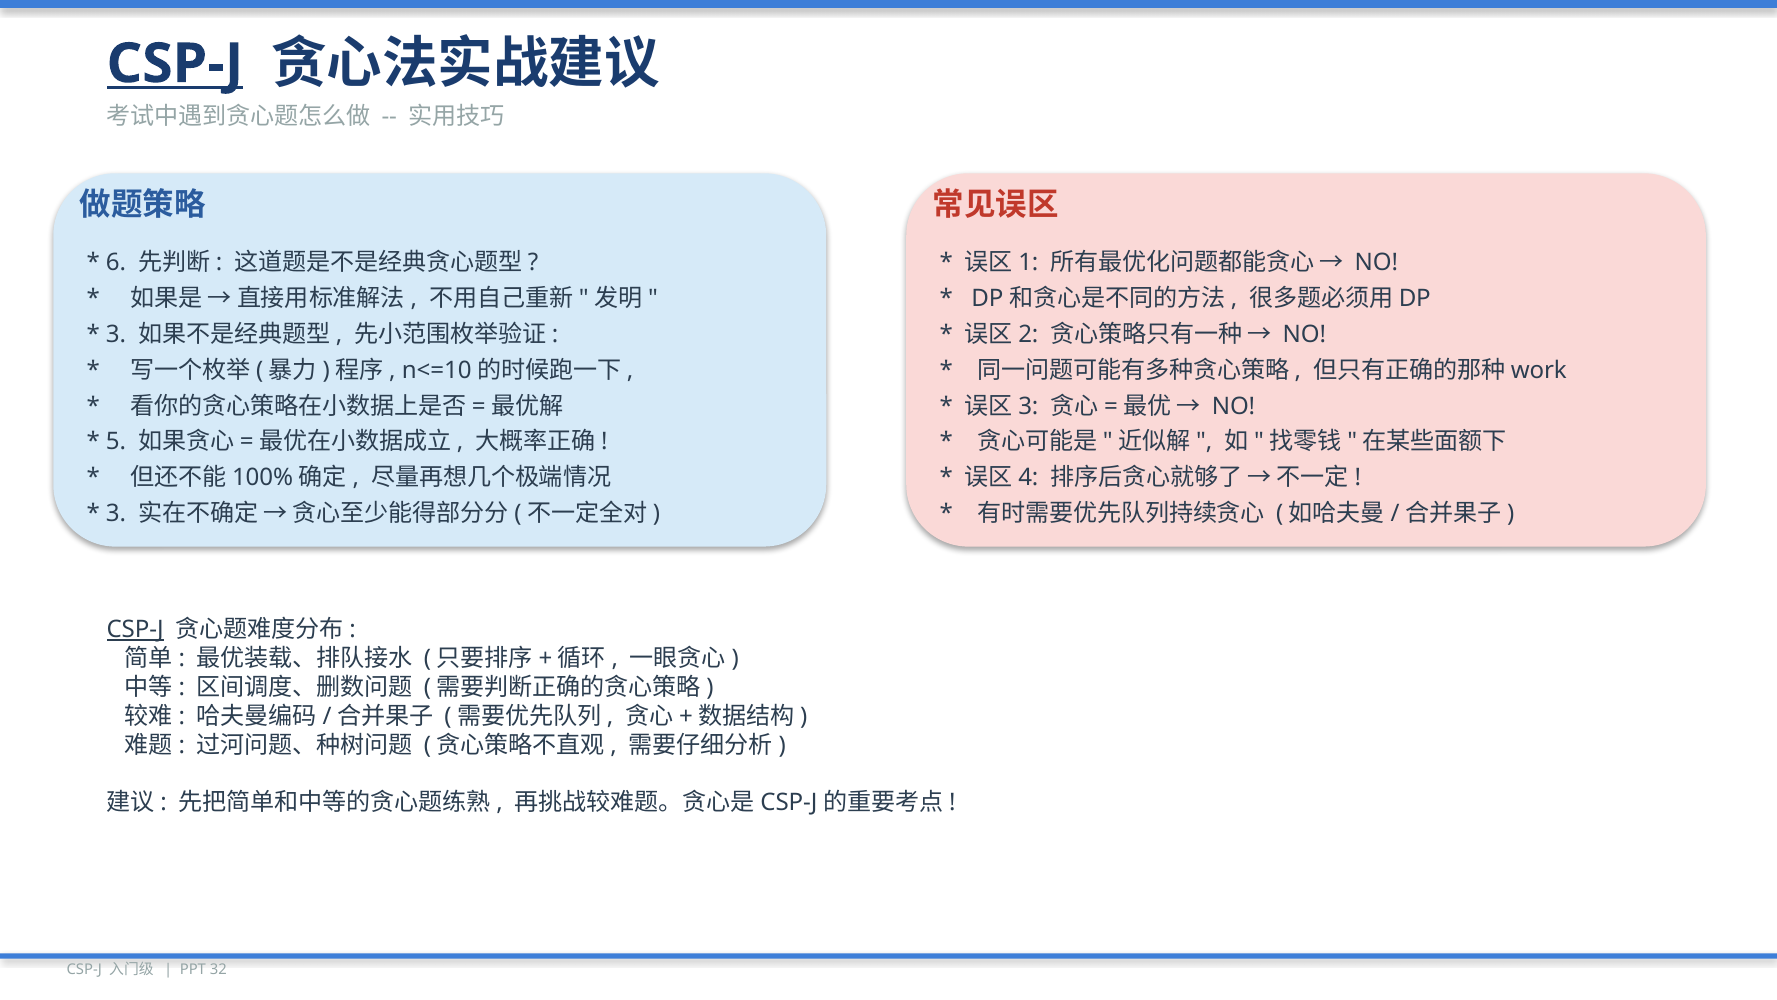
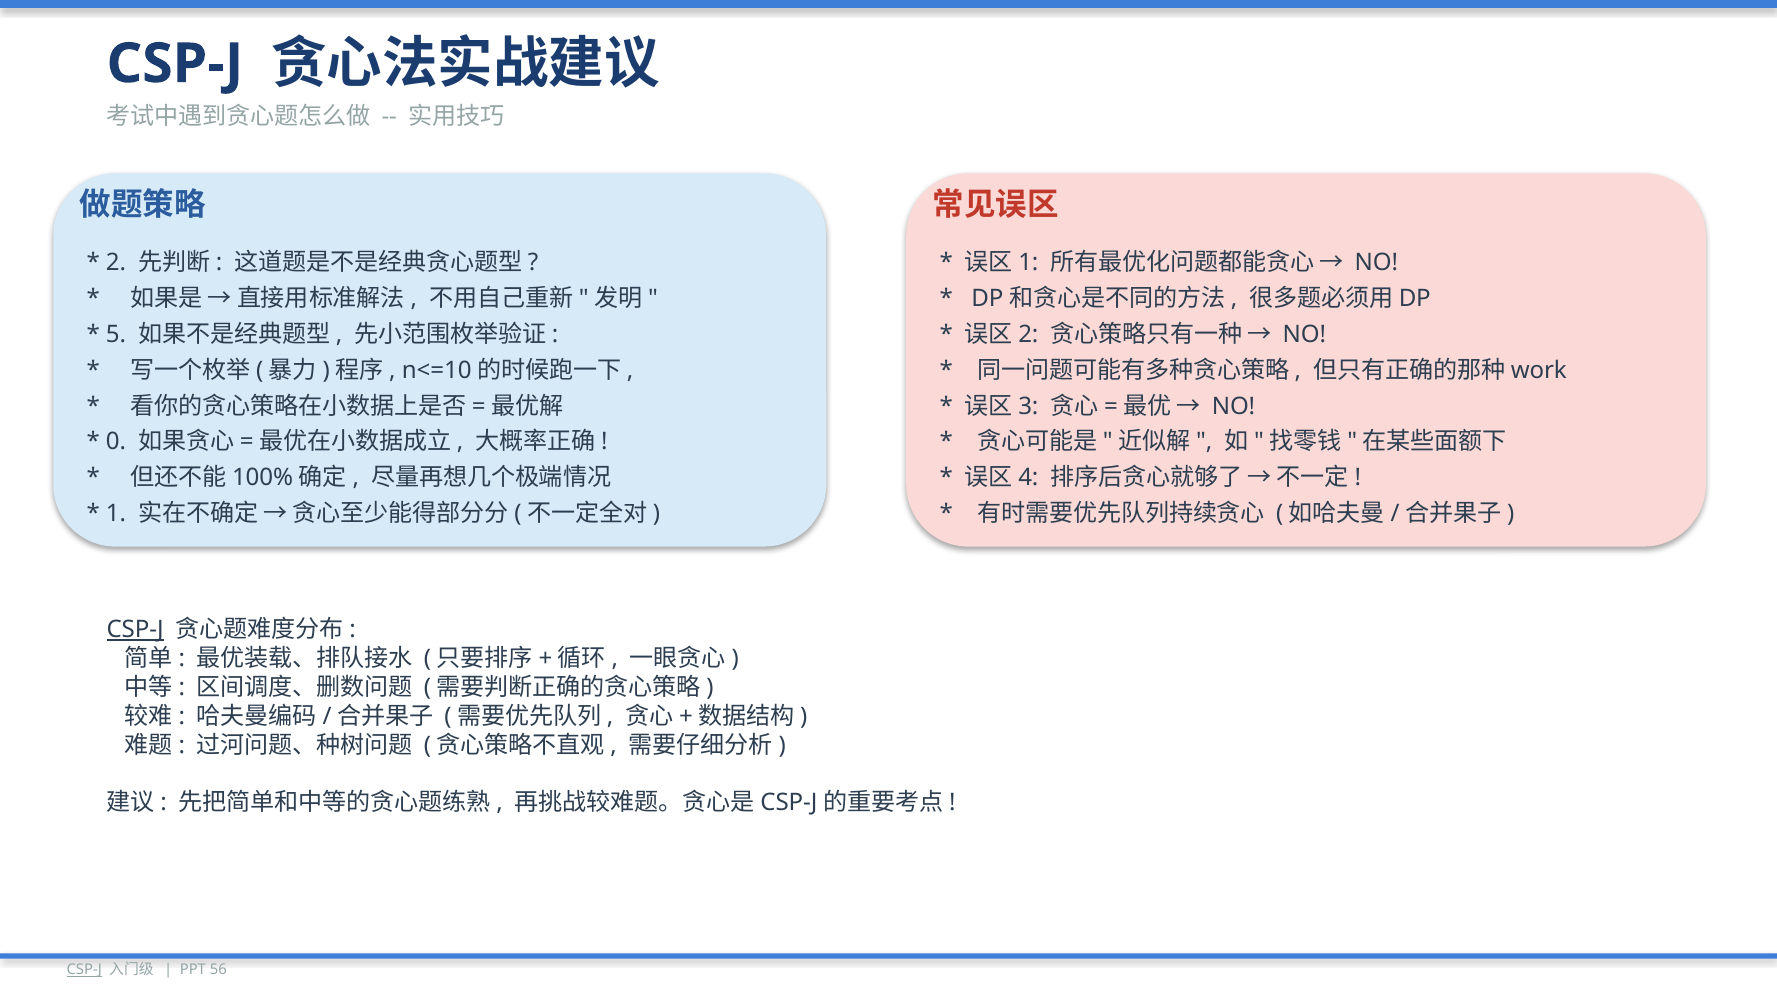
CSP-J underline: present -> none (175, 64)
6: 6 -> 2 (116, 263)
3: 3 -> 5 (116, 334)
5: 5 -> 0 (116, 442)
3: 3 -> 1 (116, 513)
CSP-J underline: none -> present (84, 969)
32: 32 -> 56 (218, 969)
